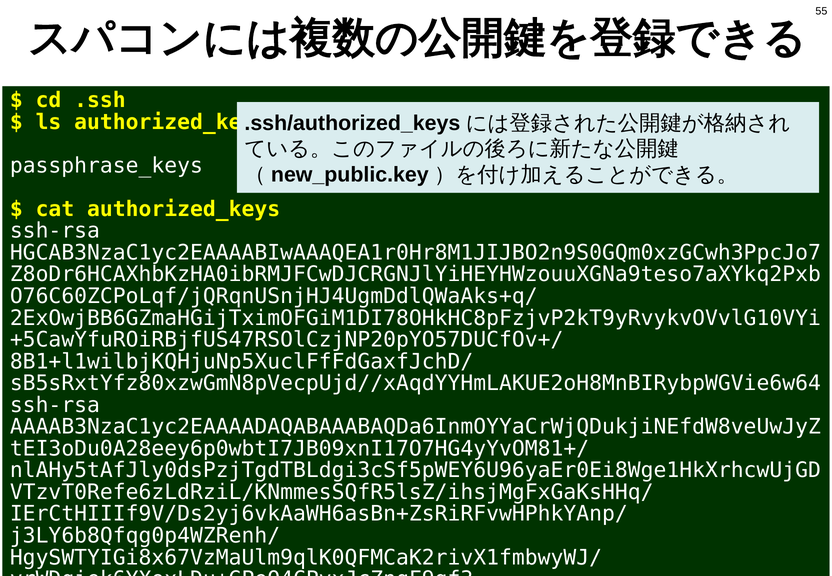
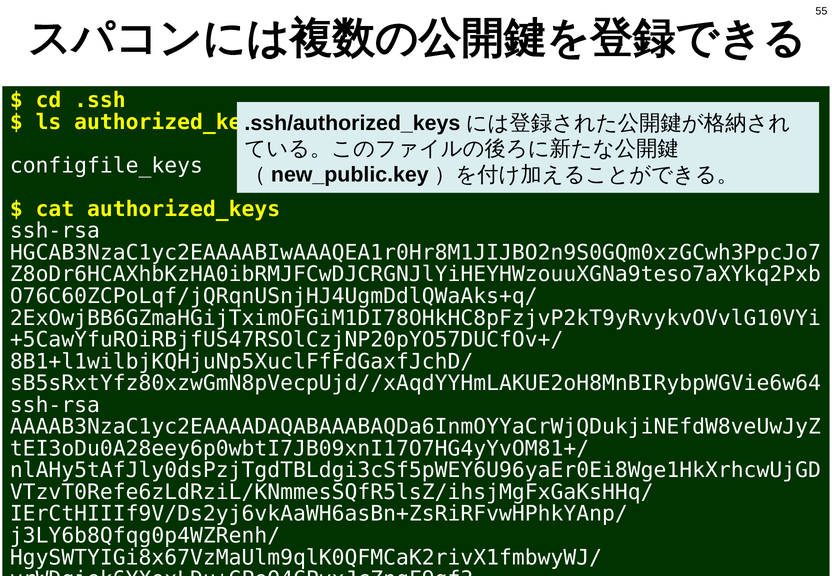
passphrase_keys: passphrase_keys -> configfile_keys (106, 166)
